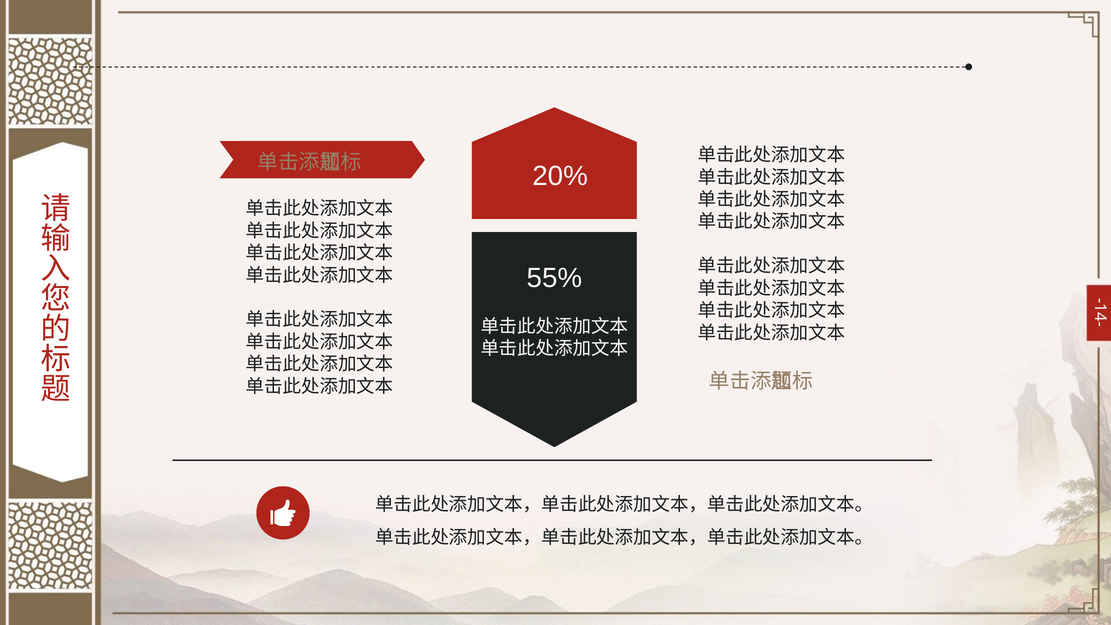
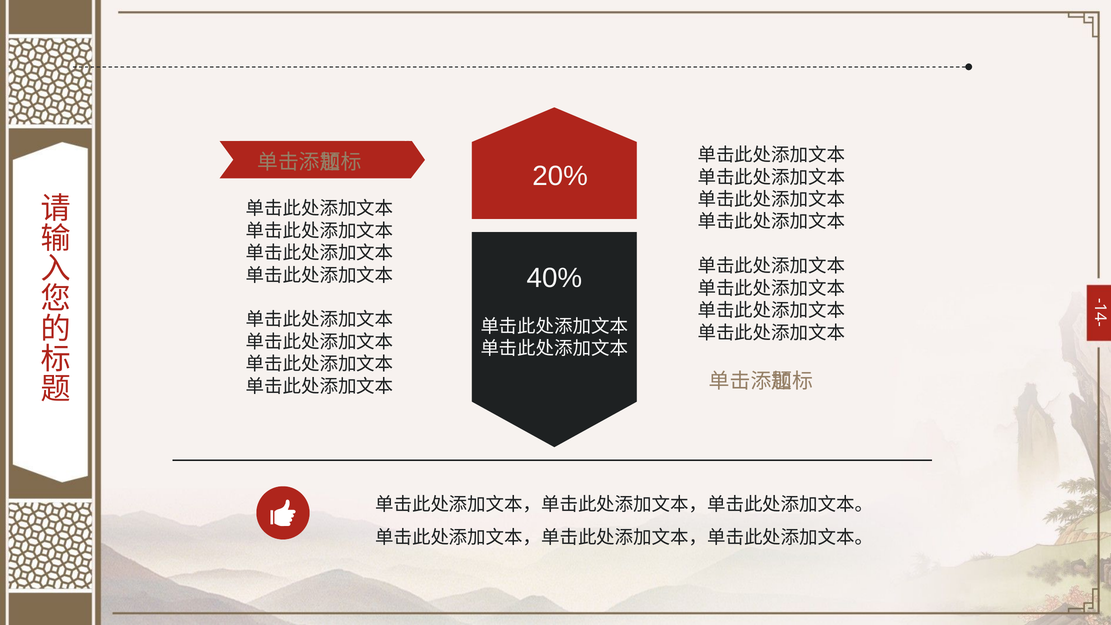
55%: 55% -> 40% (554, 278)
